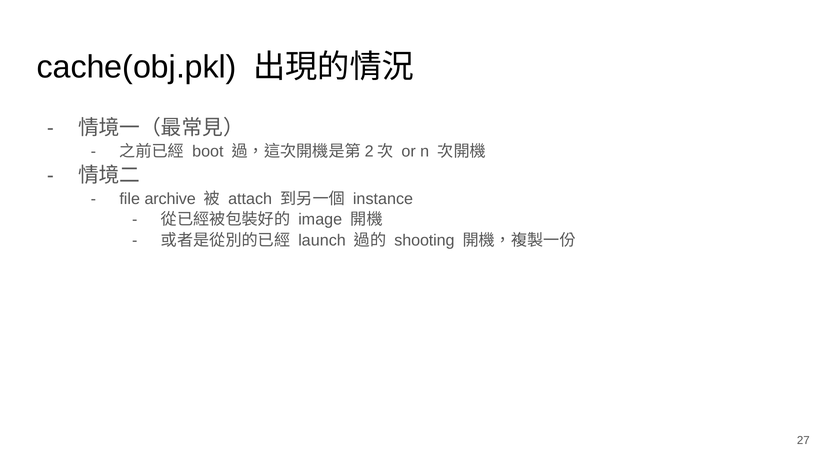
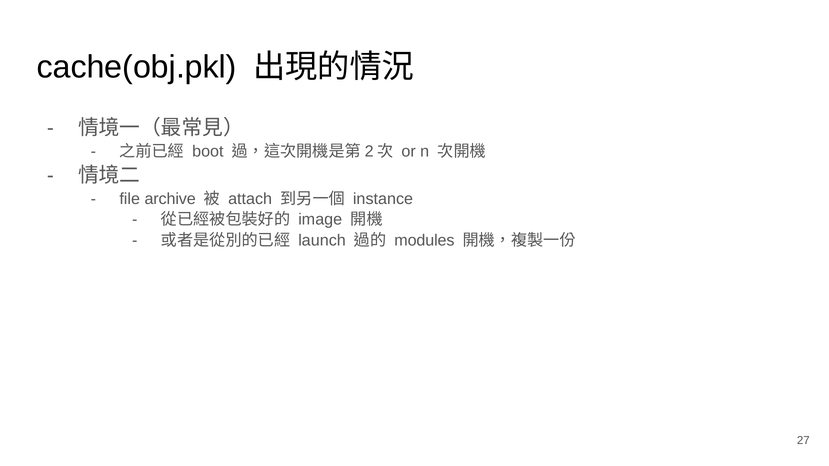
shooting: shooting -> modules (424, 241)
